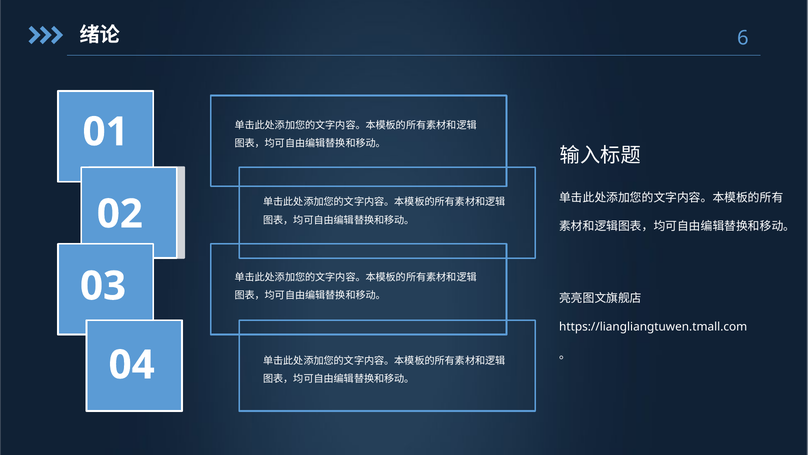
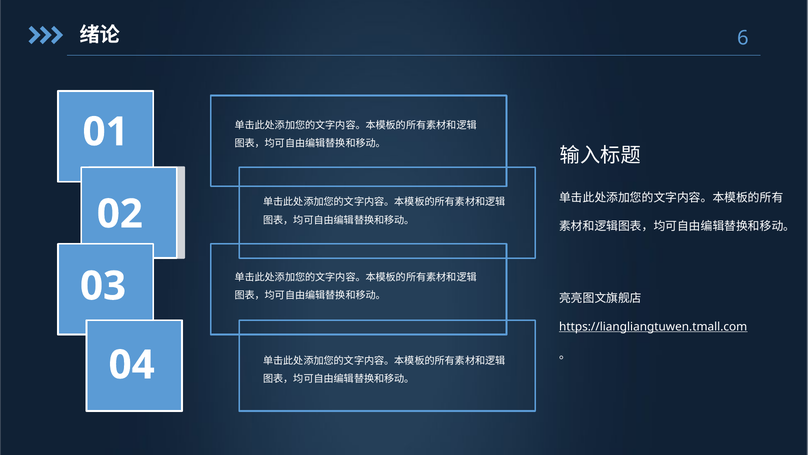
https://liangliangtuwen.tmall.com underline: none -> present (653, 326)
